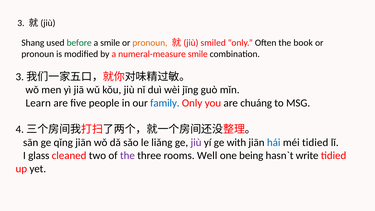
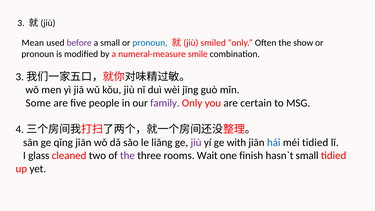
Shang: Shang -> Mean (33, 43)
before colour: green -> purple (79, 43)
a smile: smile -> small (110, 43)
pronoun colour: orange -> blue (150, 43)
book: book -> show (303, 43)
Learn: Learn -> Some (38, 103)
family colour: blue -> purple (165, 103)
chuáng: chuáng -> certain (256, 103)
Well: Well -> Wait (207, 156)
being: being -> finish (251, 156)
write: write -> small (307, 156)
